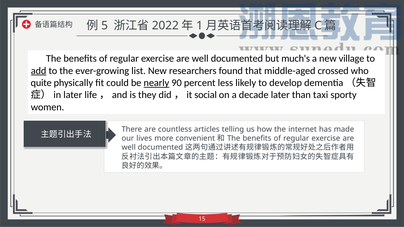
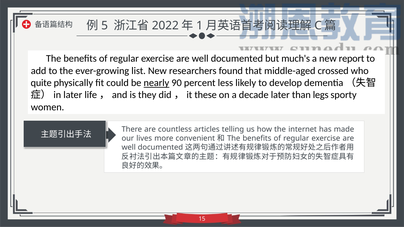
village: village -> report (352, 59)
add underline: present -> none (39, 71)
social: social -> these (206, 95)
taxi: taxi -> legs (321, 95)
